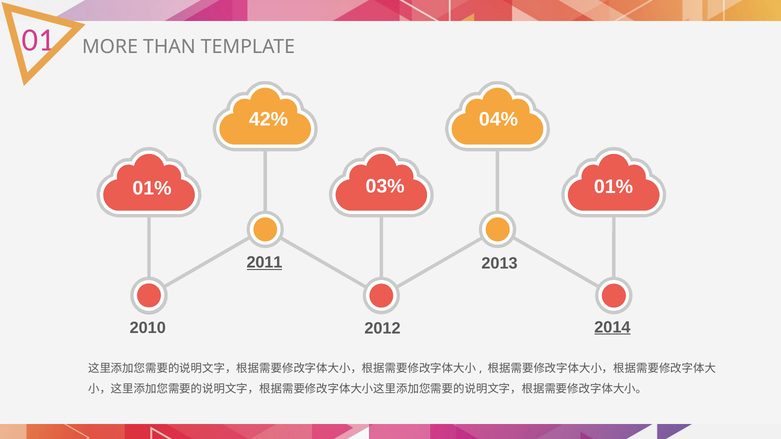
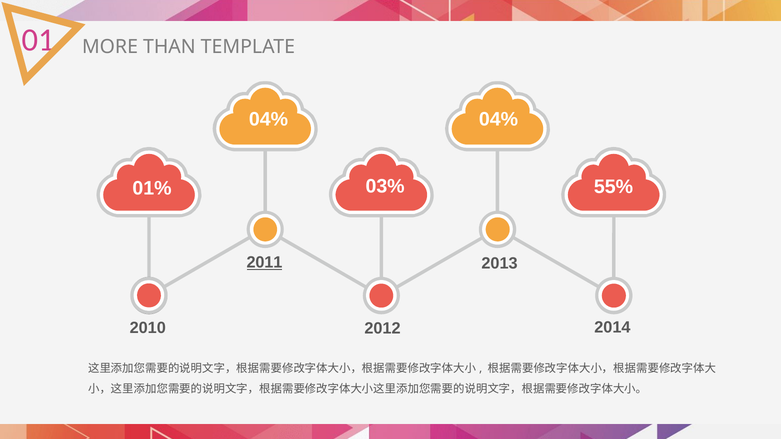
42%: 42% -> 04% (268, 119)
01%: 01% -> 55% (614, 187)
2014 underline: present -> none (612, 327)
